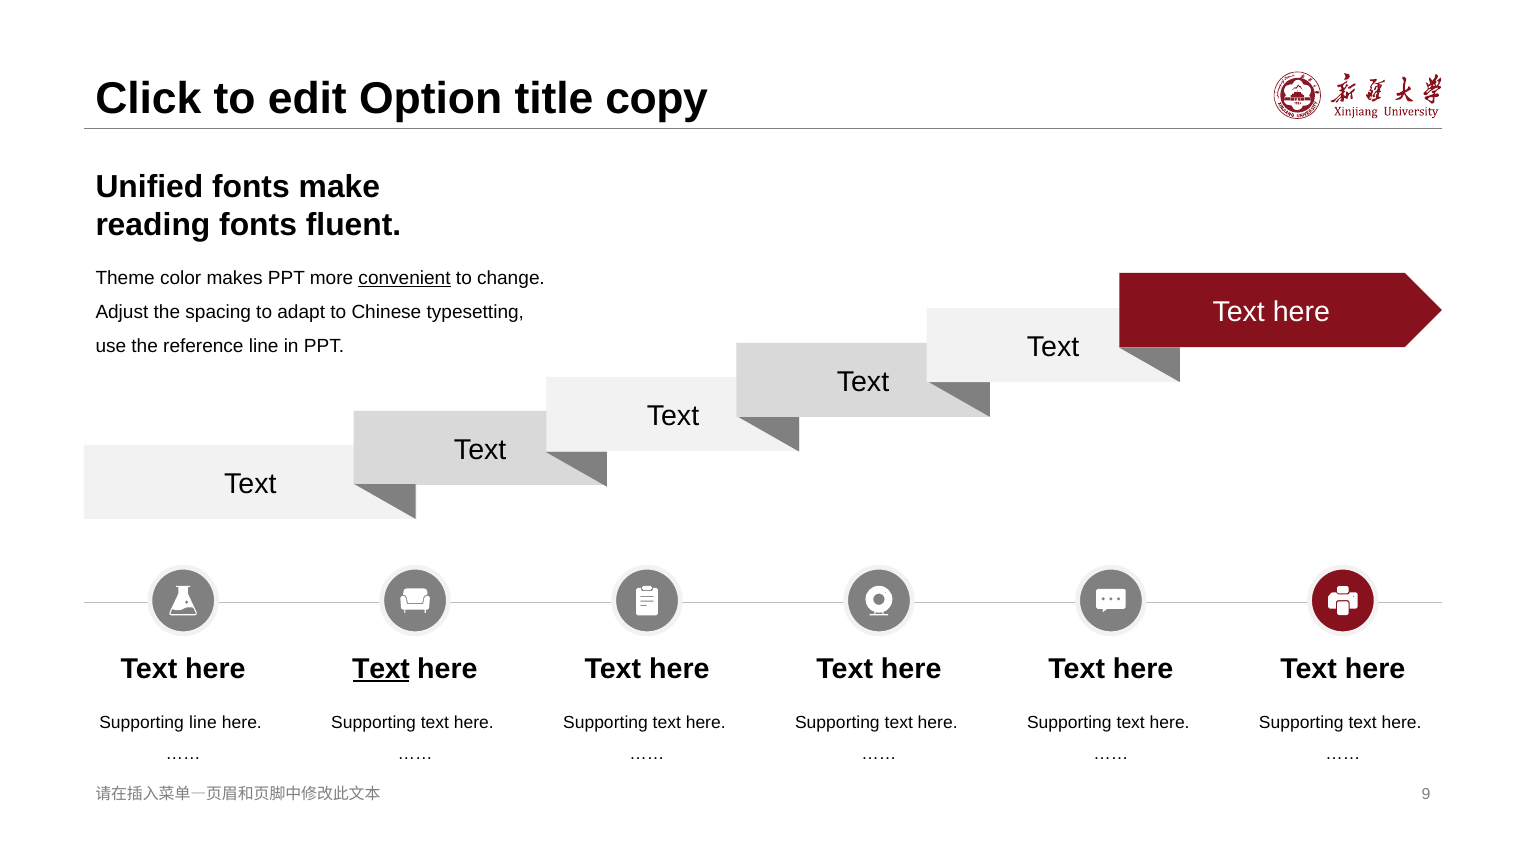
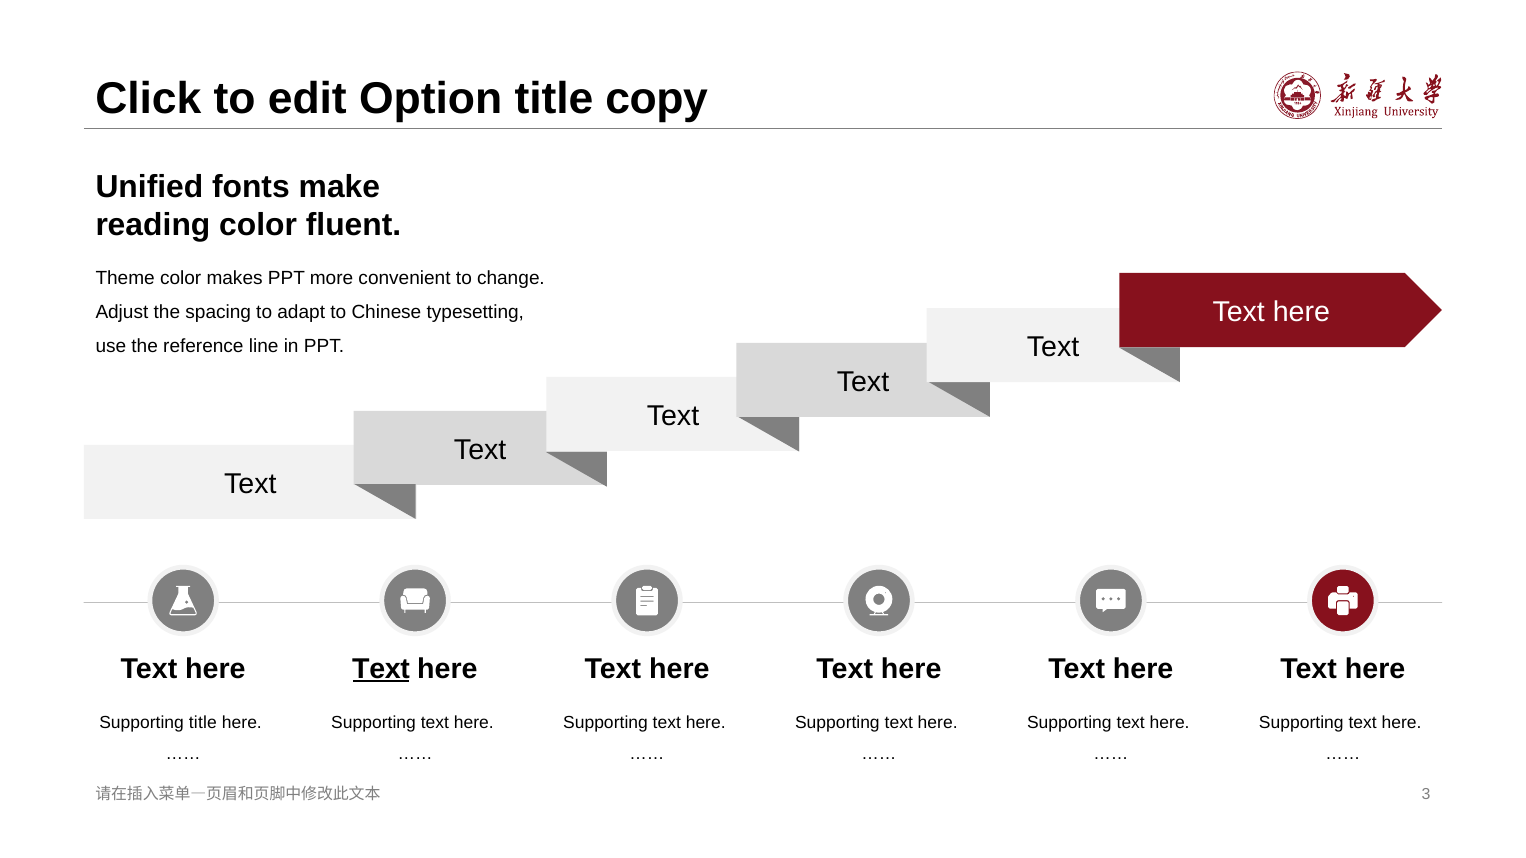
reading fonts: fonts -> color (258, 225)
convenient underline: present -> none (405, 278)
Supporting line: line -> title (203, 723)
9: 9 -> 3 (1426, 795)
